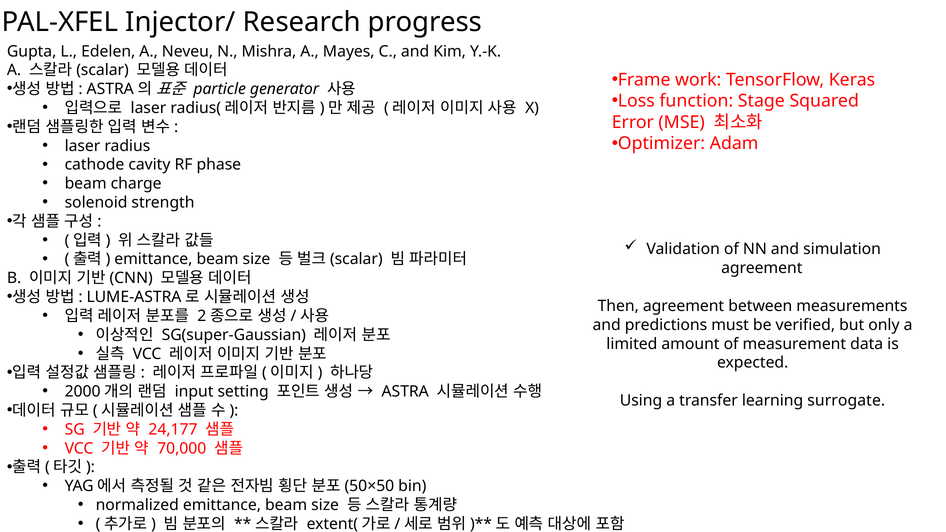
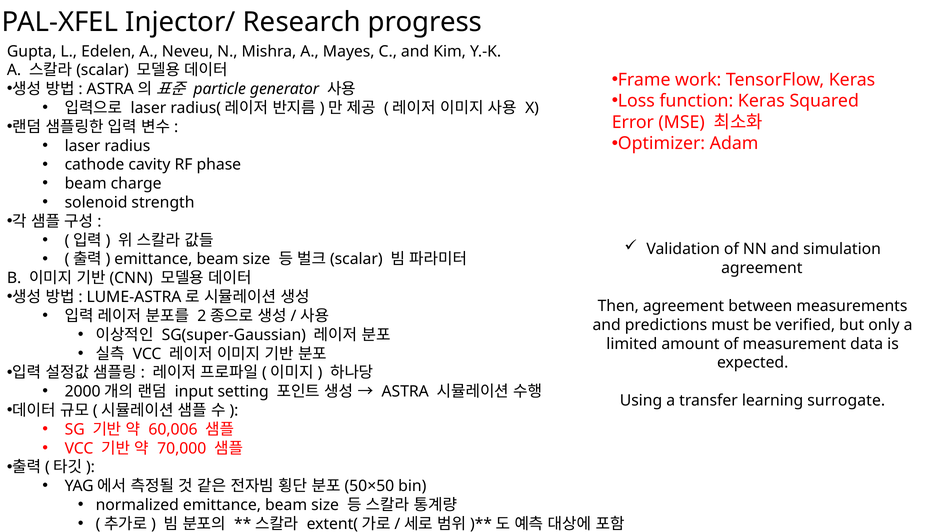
function Stage: Stage -> Keras (761, 101)
24,177: 24,177 -> 60,006 (173, 430)
